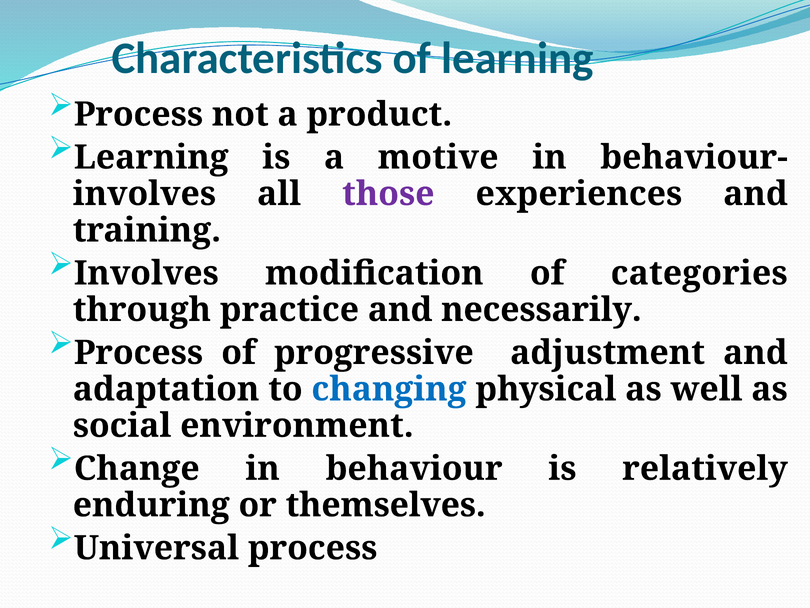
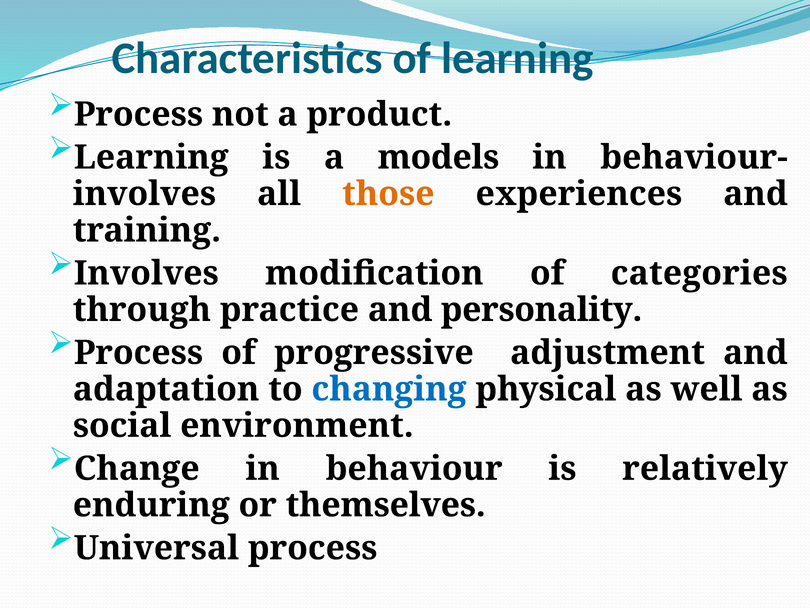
motive: motive -> models (438, 157)
those colour: purple -> orange (388, 194)
necessarily: necessarily -> personality (541, 310)
